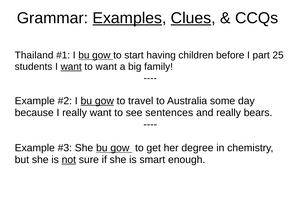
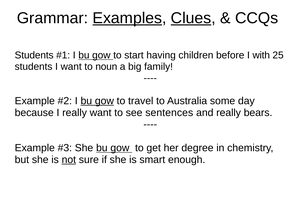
Thailand: Thailand -> Students (34, 55)
part: part -> with (261, 55)
want underline: present -> none (71, 67)
to want: want -> noun (106, 67)
